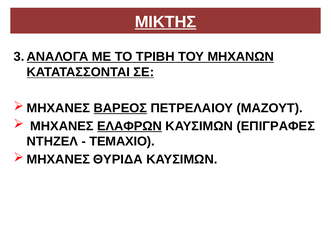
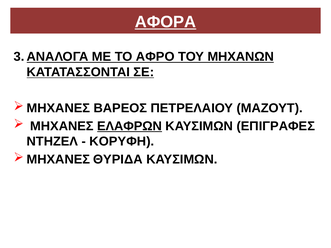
ΜΙΚΤΗΣ: ΜΙΚΤΗΣ -> ΑΦΟΡΑ (165, 22)
ΤΡΙΒΗ: ΤΡΙΒΗ -> ΑΦΡΟ (155, 57)
ΒΑΡΕΟΣ underline: present -> none (120, 108)
ΤΕΜΑΧΙΟ: ΤΕΜΑΧΙΟ -> ΚΟΡΥΦΗ (122, 142)
